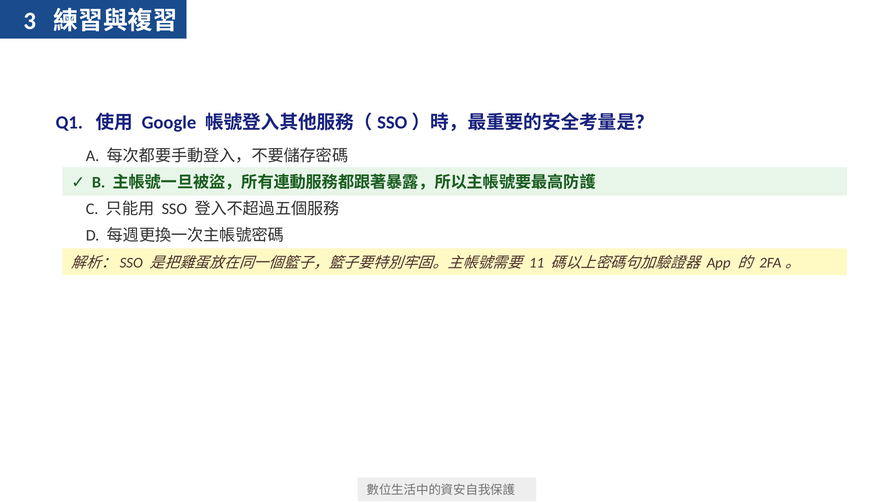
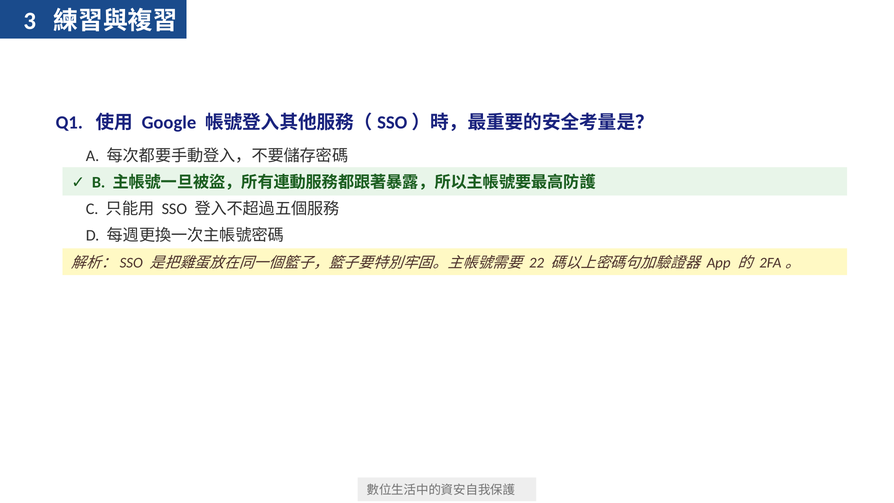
11: 11 -> 22 (537, 263)
